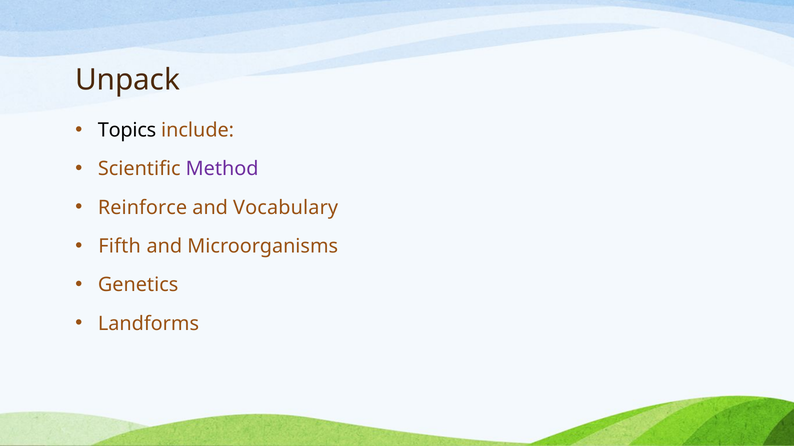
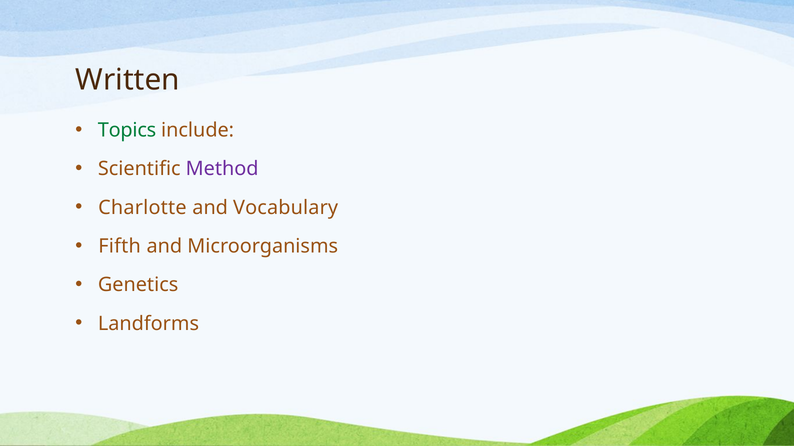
Unpack: Unpack -> Written (128, 80)
Topics colour: black -> green (127, 130)
Reinforce: Reinforce -> Charlotte (142, 208)
